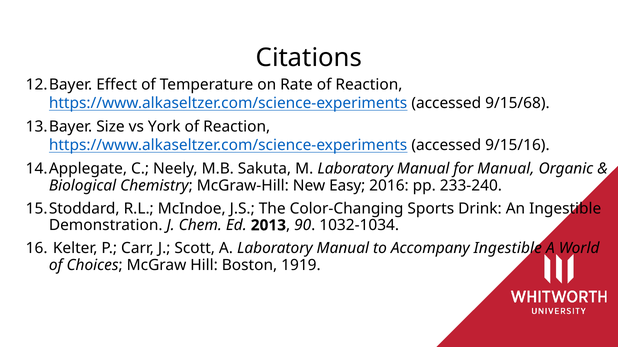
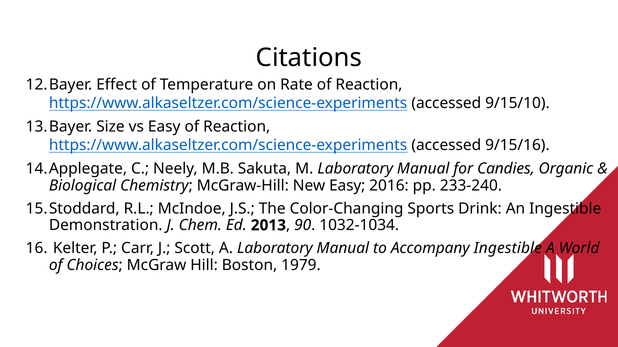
9/15/68: 9/15/68 -> 9/15/10 (517, 103)
vs York: York -> Easy (164, 127)
for Manual: Manual -> Candies (506, 169)
1919: 1919 -> 1979 (301, 265)
